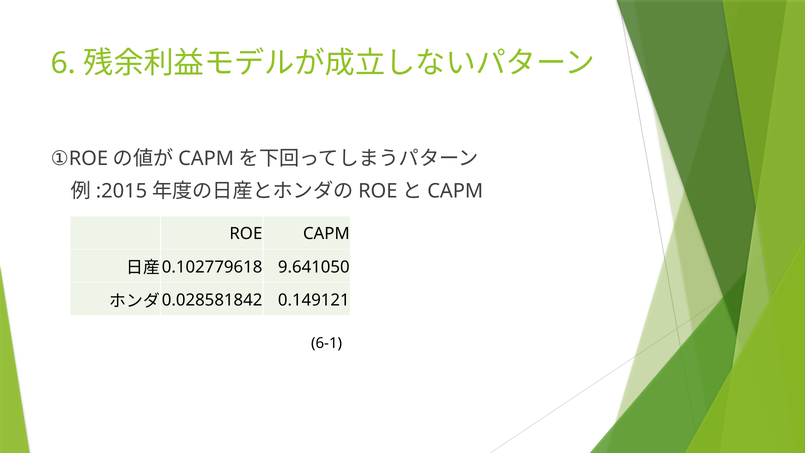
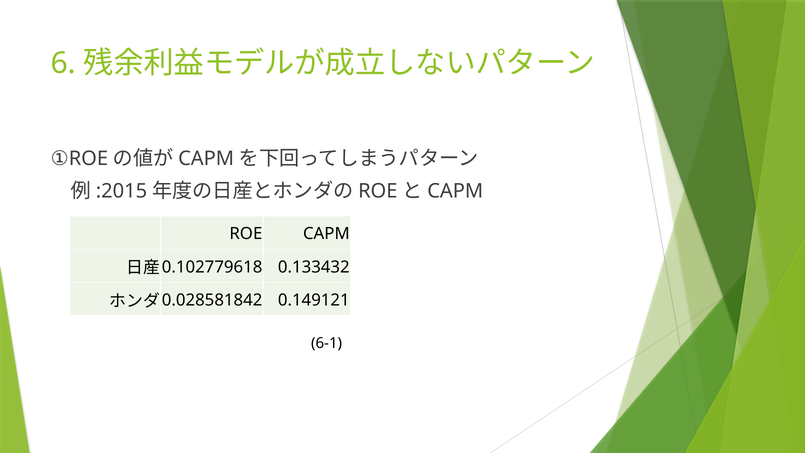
9.641050: 9.641050 -> 0.133432 (314, 267)
